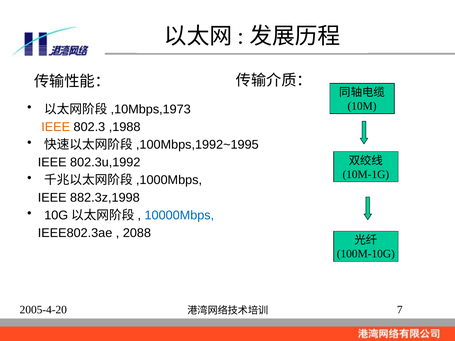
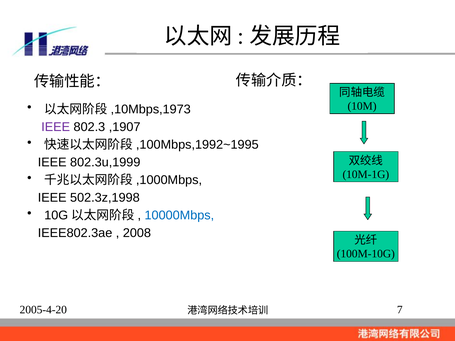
IEEE colour: orange -> purple (56, 127)
,1988: ,1988 -> ,1907 (125, 127)
802.3u,1992: 802.3u,1992 -> 802.3u,1999 (105, 162)
882.3z,1998: 882.3z,1998 -> 502.3z,1998 (105, 198)
2088: 2088 -> 2008 (137, 233)
